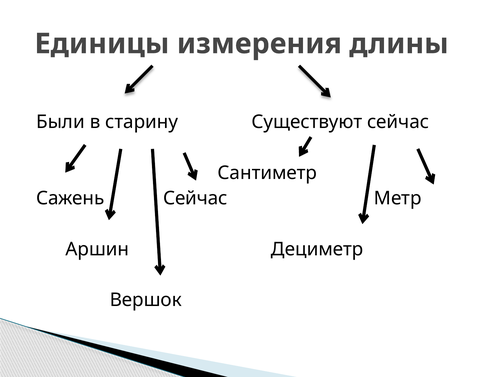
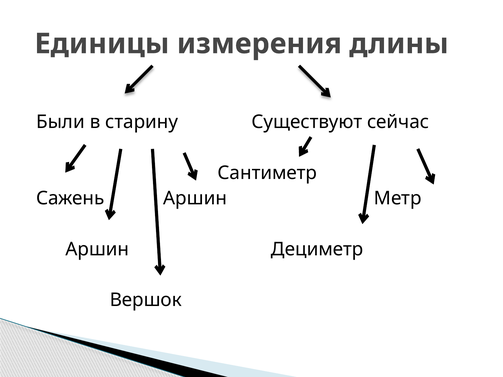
Сажень Сейчас: Сейчас -> Аршин (195, 198)
